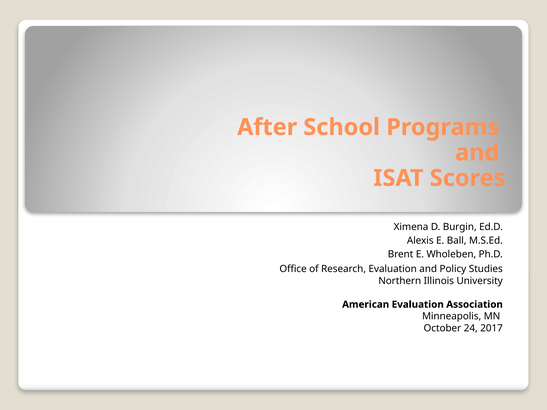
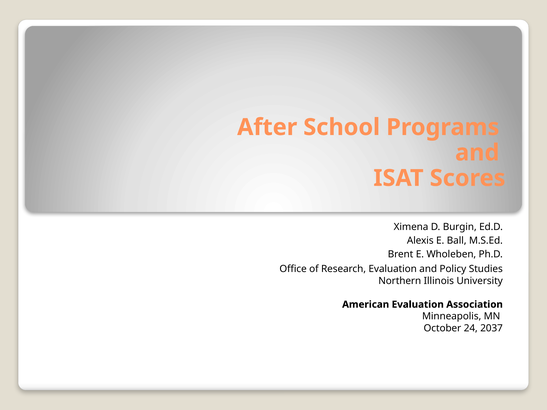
2017: 2017 -> 2037 (492, 328)
